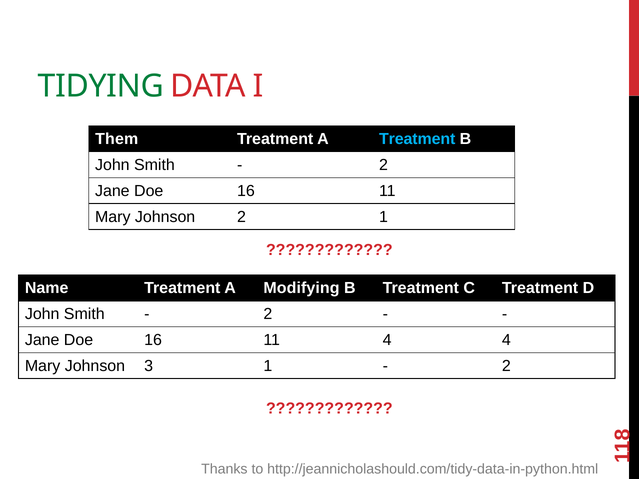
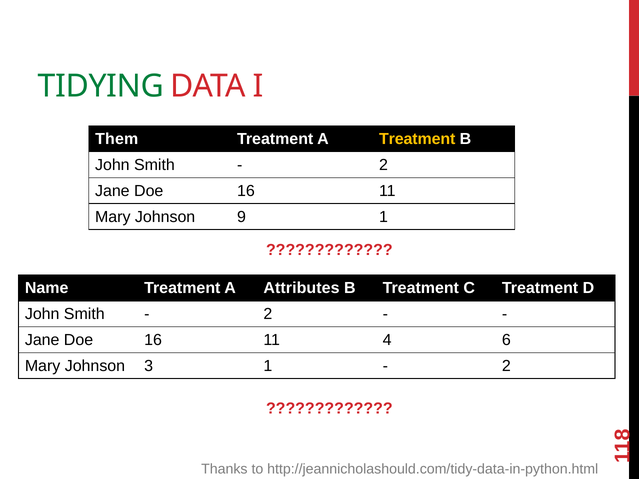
Treatment colour: light blue -> yellow (417, 139)
Johnson 2: 2 -> 9 (242, 217)
Modifying: Modifying -> Attributes (302, 288)
4 4: 4 -> 6 (506, 340)
